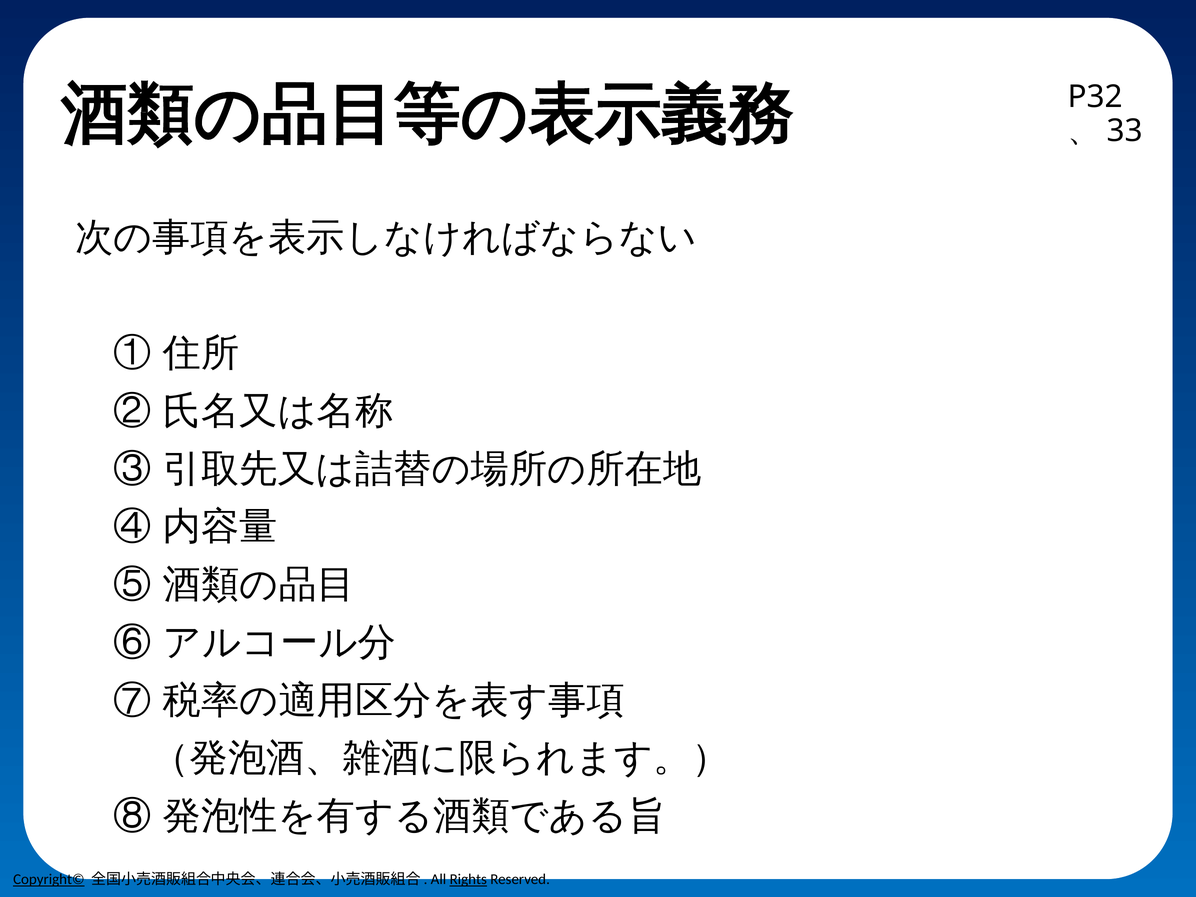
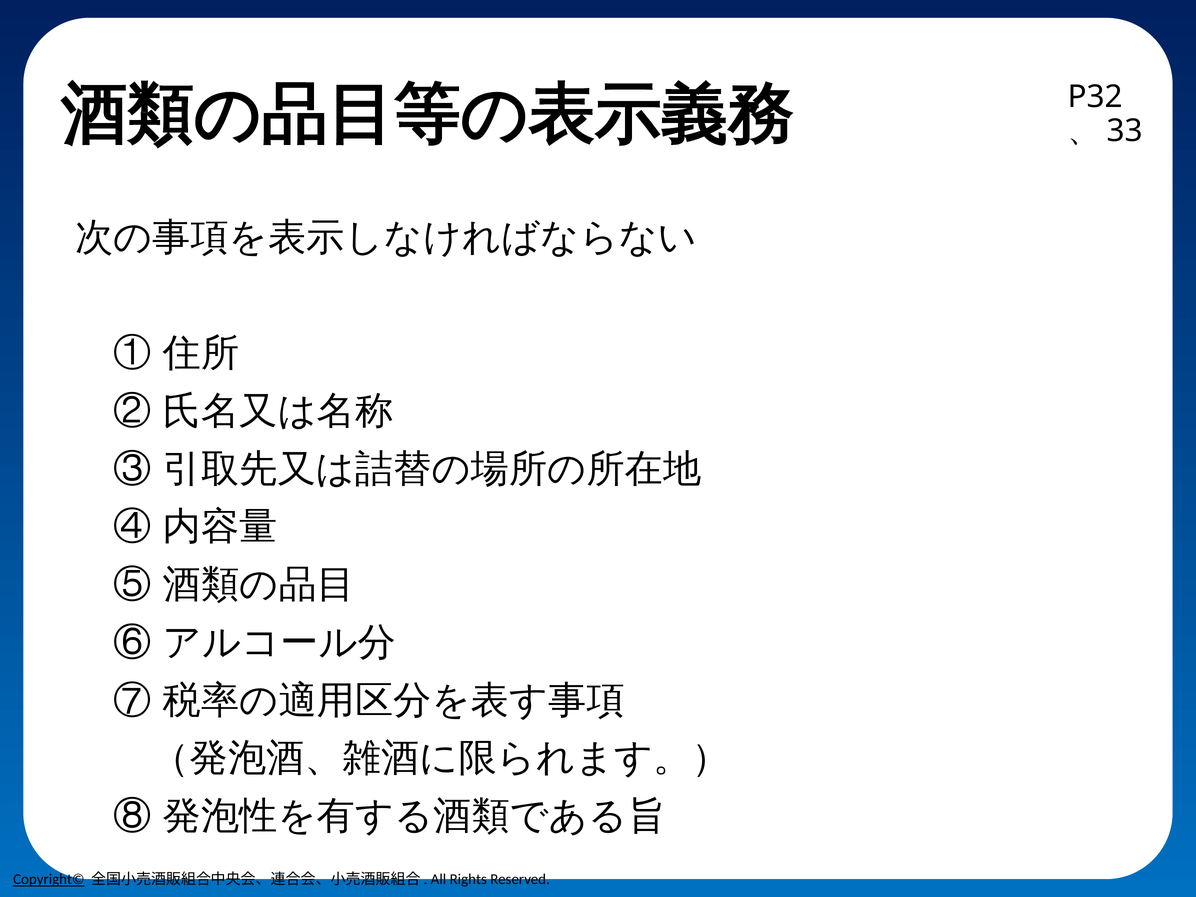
Rights underline: present -> none (468, 879)
